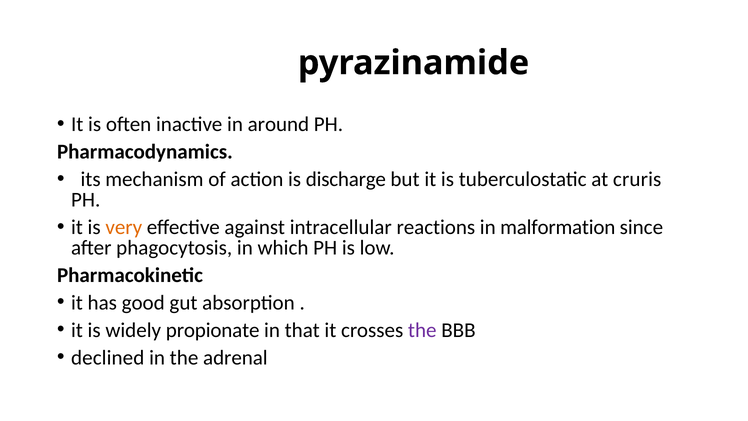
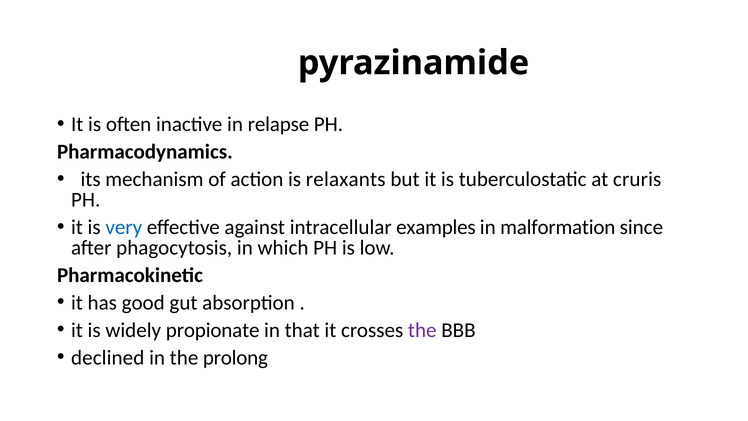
around: around -> relapse (278, 124)
discharge: discharge -> relaxants (346, 179)
very colour: orange -> blue (124, 227)
reactions: reactions -> examples (436, 227)
adrenal: adrenal -> prolong (235, 358)
